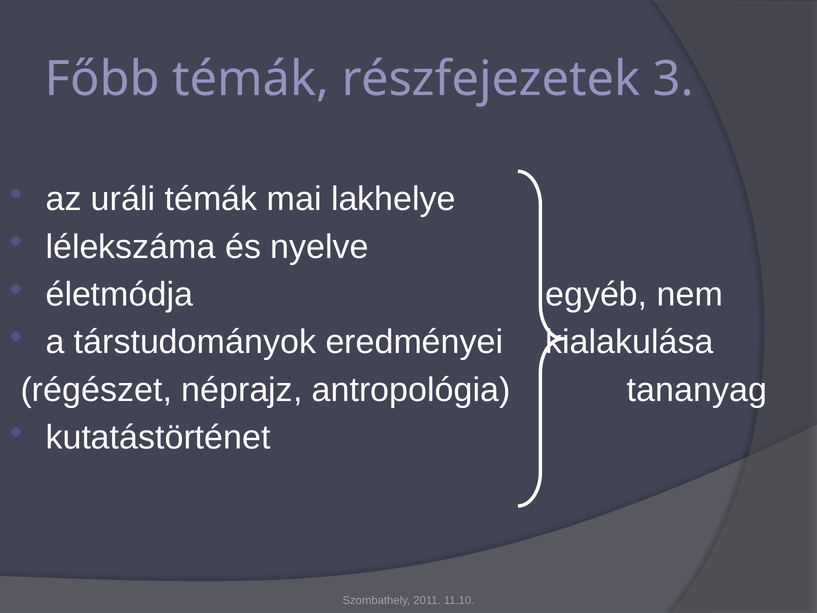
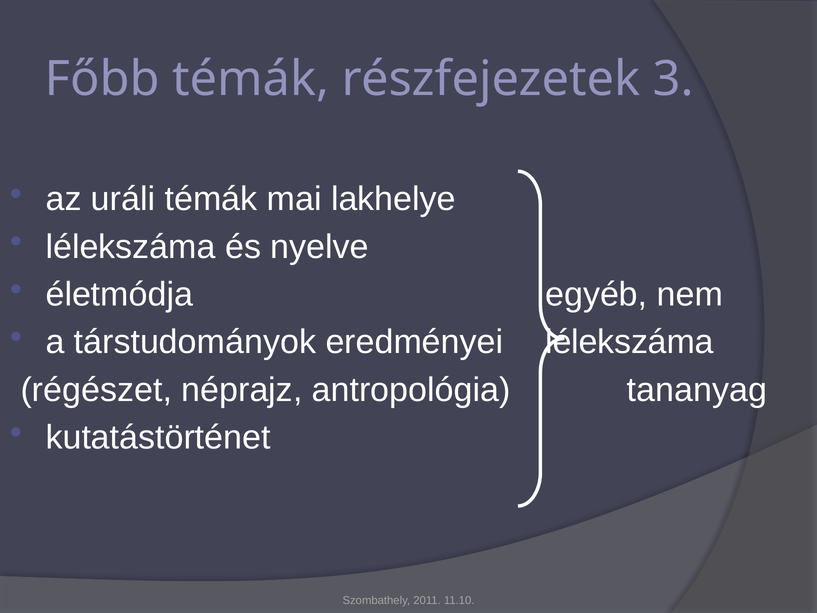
eredményei kialakulása: kialakulása -> lélekszáma (629, 342)
